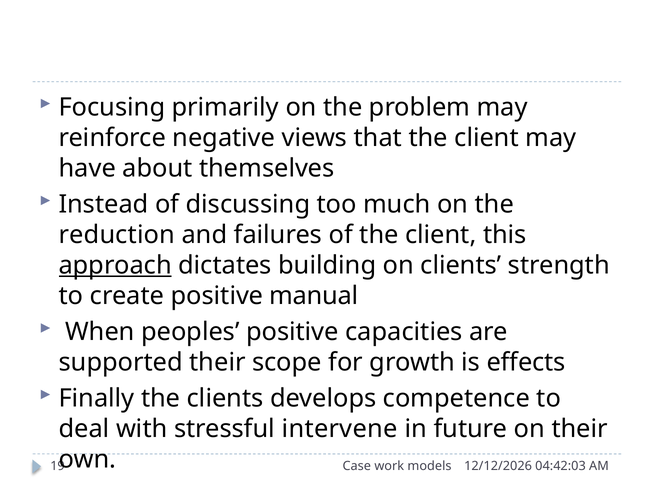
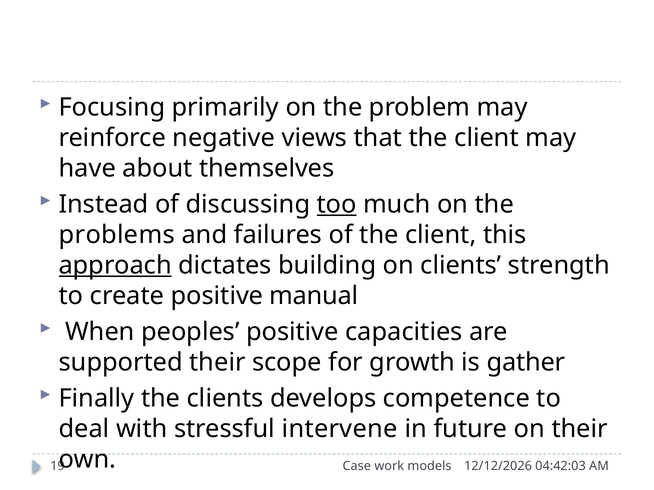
too underline: none -> present (337, 205)
reduction: reduction -> problems (117, 235)
effects: effects -> gather (526, 363)
